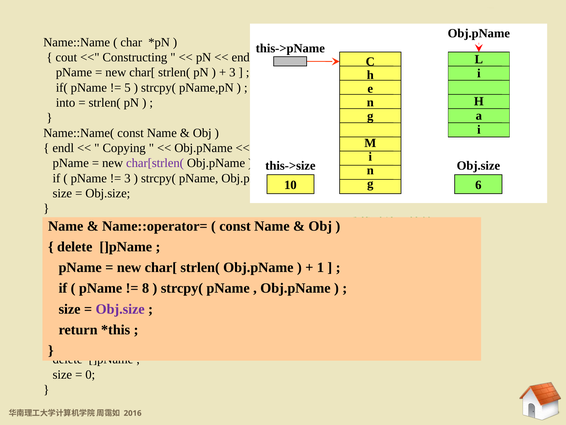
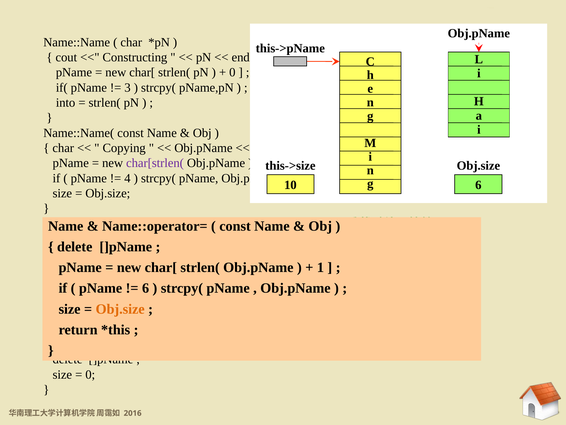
3: 3 -> 0 (232, 72)
5: 5 -> 3 (128, 87)
endl: endl -> char (63, 148)
3: 3 -> 4 (127, 178)
8: 8 -> 6 (146, 288)
Obj.size colour: purple -> orange (120, 309)
